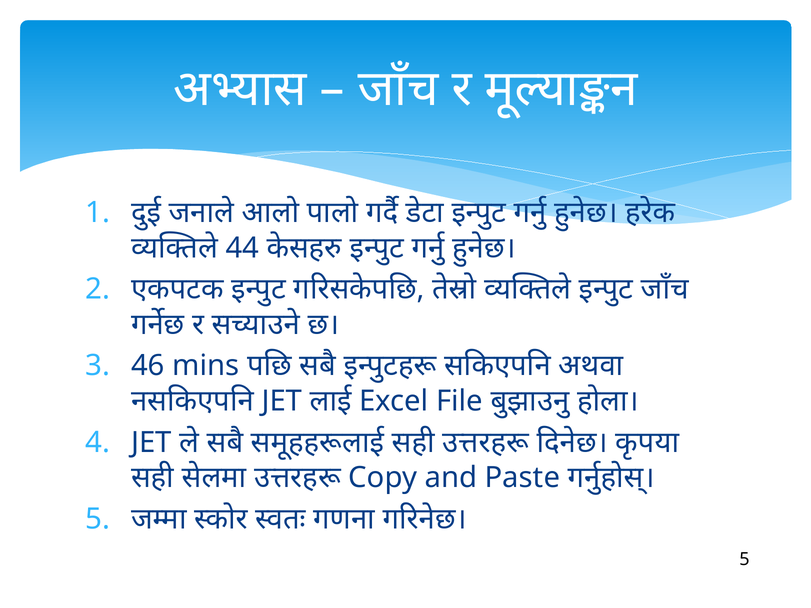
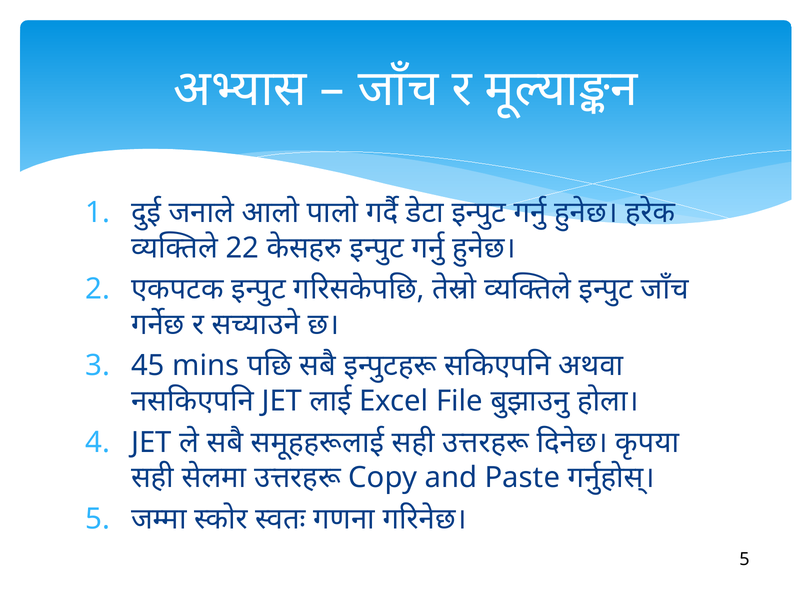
44: 44 -> 22 (242, 248)
46: 46 -> 45 (148, 366)
